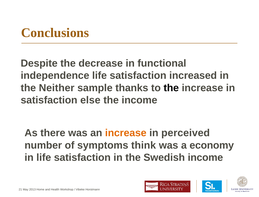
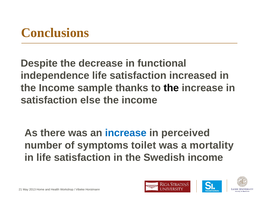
Neither: Neither -> Income (57, 88)
increase colour: orange -> blue (126, 133)
think: think -> toilet (144, 145)
economy: economy -> mortality (212, 145)
